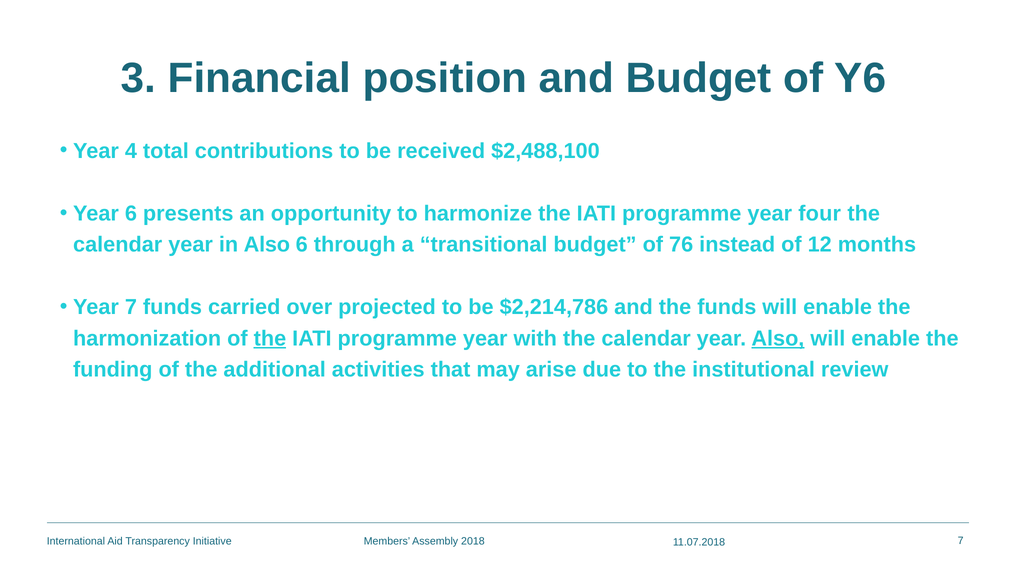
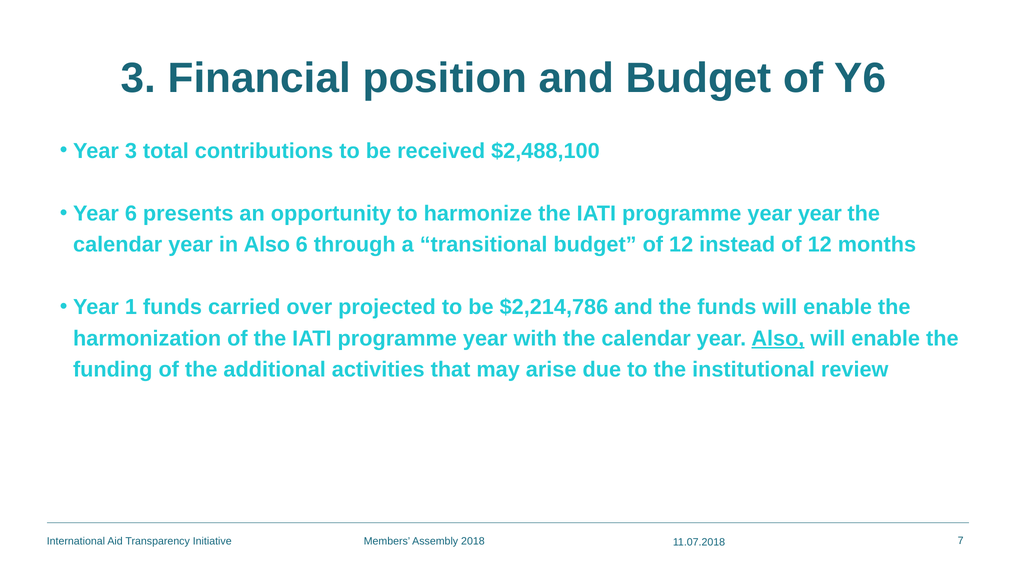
Year 4: 4 -> 3 (131, 151)
year four: four -> year (820, 213)
budget of 76: 76 -> 12 (681, 245)
Year 7: 7 -> 1 (131, 307)
the underline: present -> none (270, 338)
